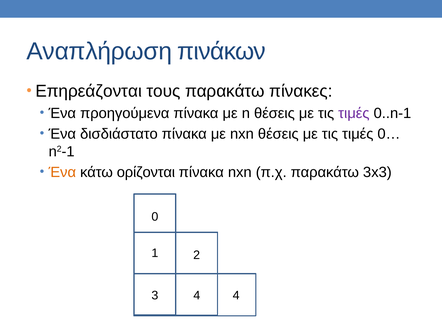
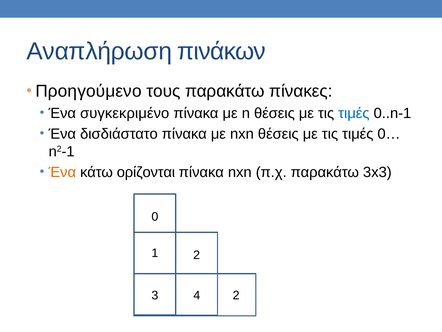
Επηρεάζονται: Επηρεάζονται -> Προηγούμενο (89, 91)
προηγούμενα: προηγούμενα -> συγκεκριμένο (125, 113)
τιμές colour: purple -> blue (354, 113)
4 4: 4 -> 2 (236, 295)
